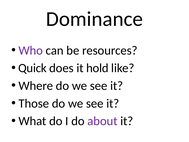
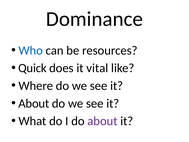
Who colour: purple -> blue (31, 50)
hold: hold -> vital (97, 68)
Those: Those -> About (34, 103)
